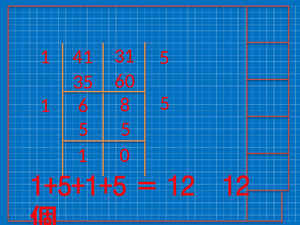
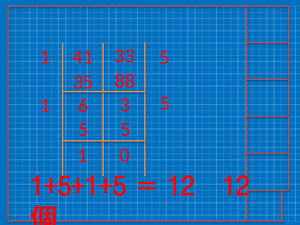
31: 31 -> 33 (124, 56)
60: 60 -> 88 (125, 81)
8: 8 -> 3 (125, 105)
